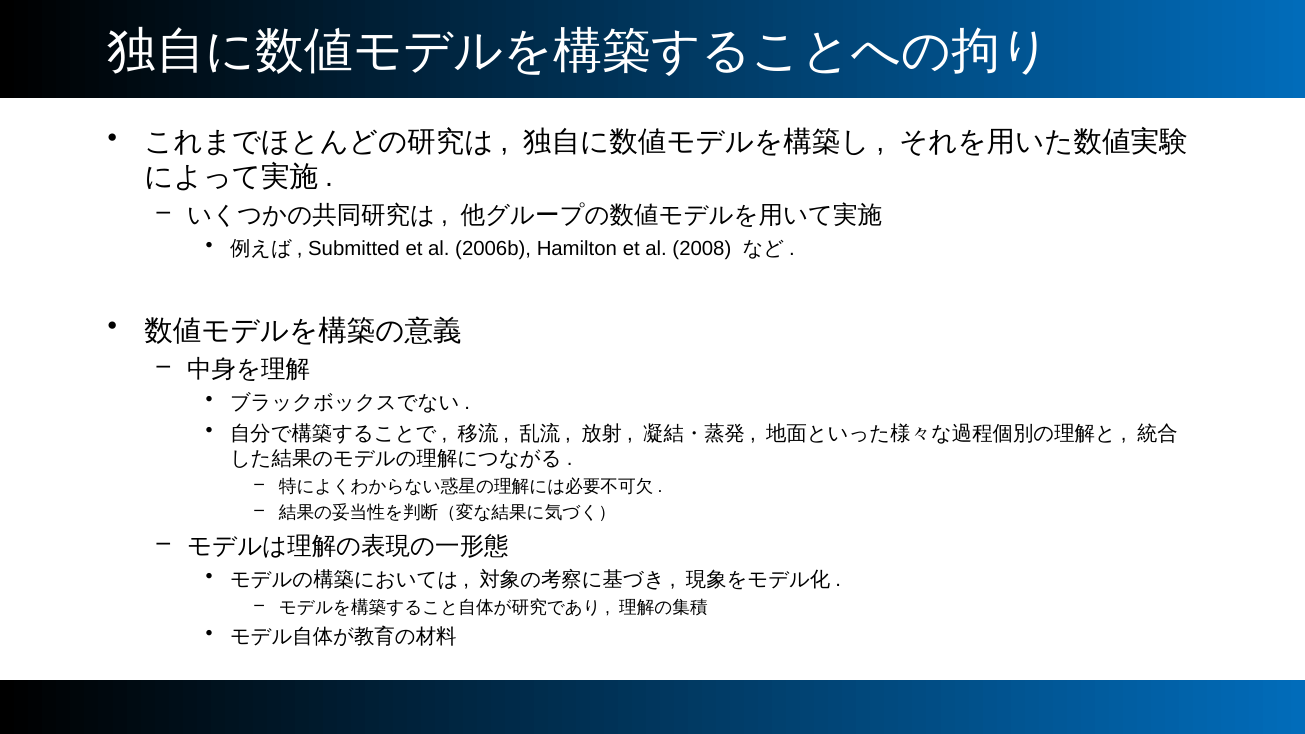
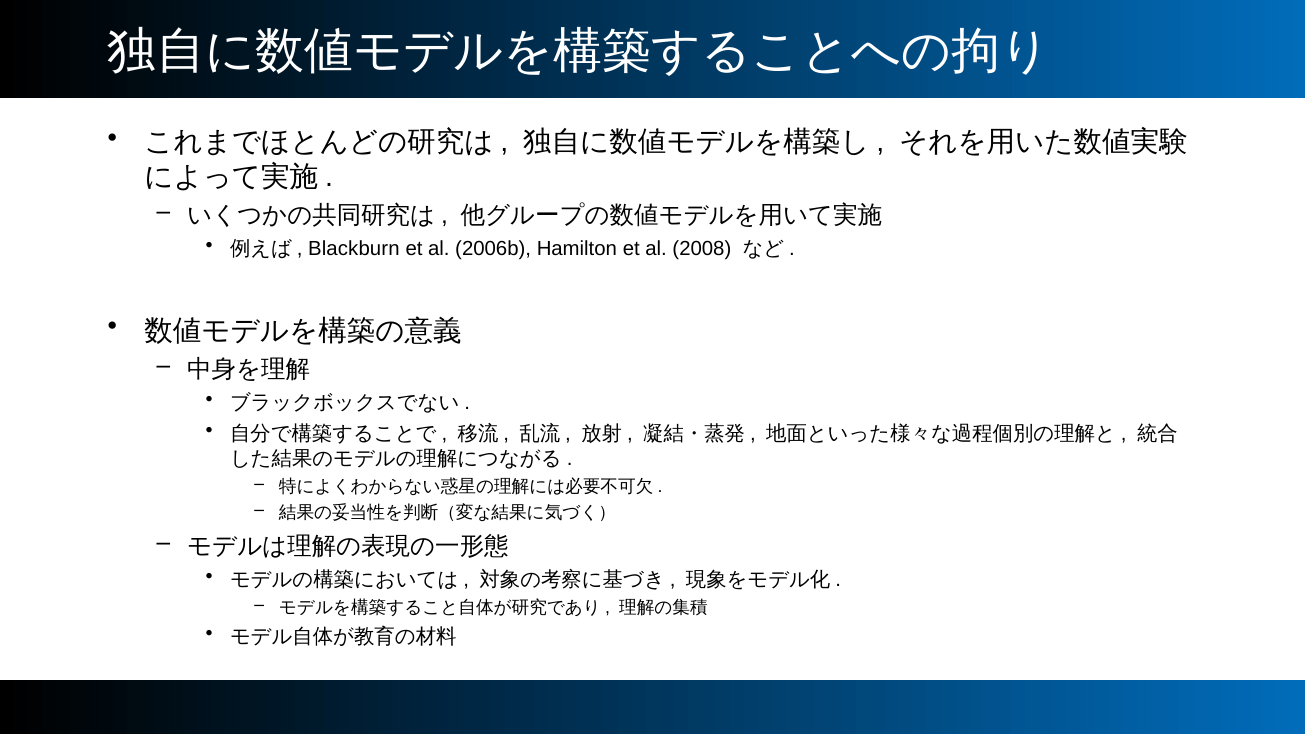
Submitted: Submitted -> Blackburn (354, 249)
